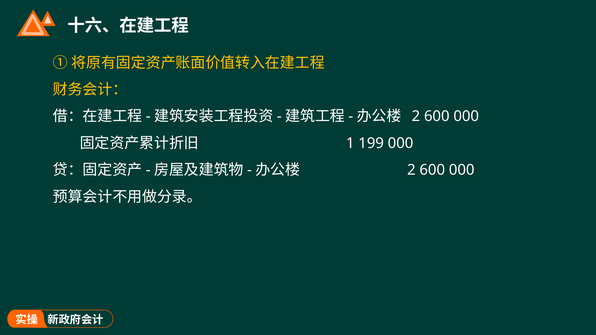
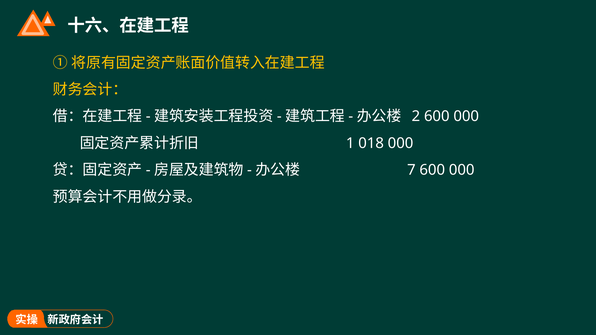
199: 199 -> 018 (371, 143)
2: 2 -> 7 (411, 170)
